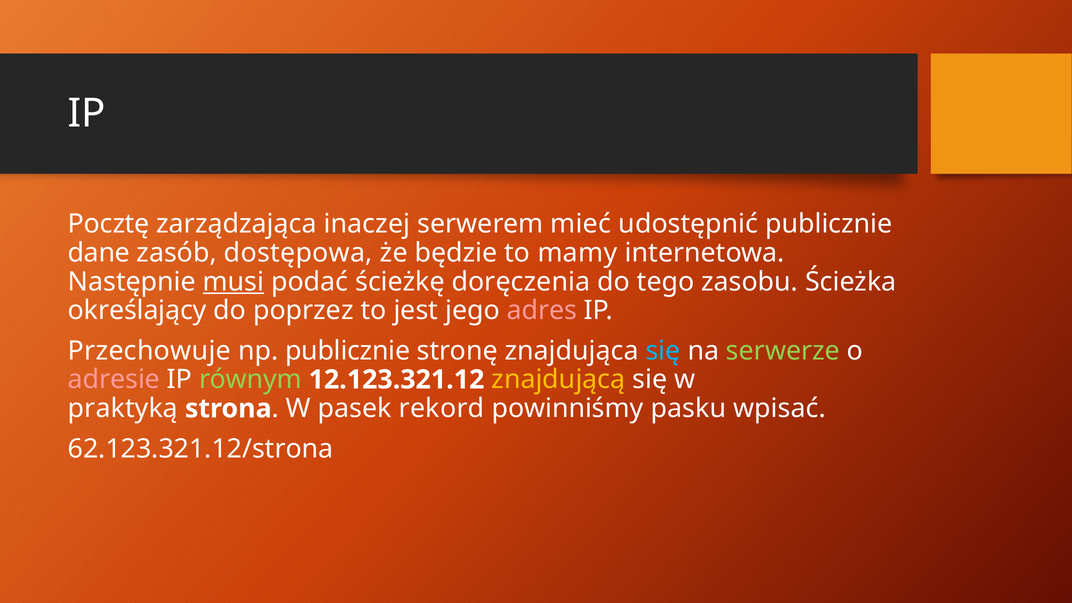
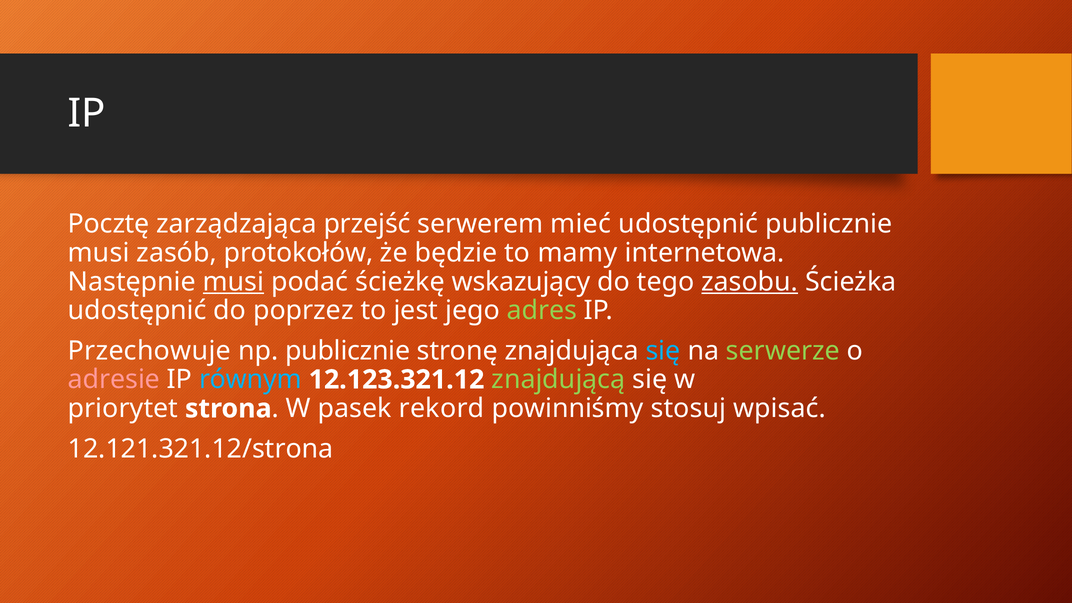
inaczej: inaczej -> przejść (367, 224)
dane: dane -> musi (99, 253)
dostępowa: dostępowa -> protokołów (299, 253)
doręczenia: doręczenia -> wskazujący (521, 282)
zasobu underline: none -> present (750, 282)
określający: określający -> udostępnić (137, 311)
adres colour: pink -> light green (542, 311)
równym colour: light green -> light blue (250, 380)
znajdującą colour: yellow -> light green (558, 380)
praktyką: praktyką -> priorytet (123, 409)
pasku: pasku -> stosuj (688, 409)
62.123.321.12/strona: 62.123.321.12/strona -> 12.121.321.12/strona (201, 449)
